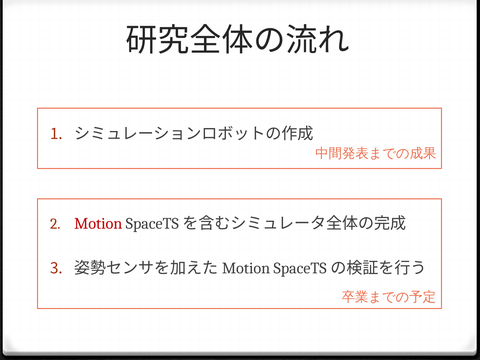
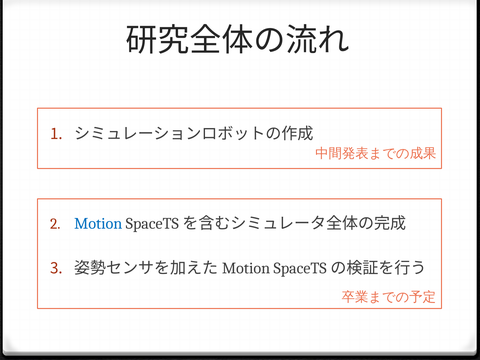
Motion colour: red -> blue (98, 224)
